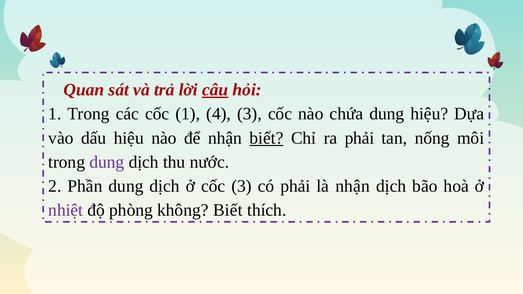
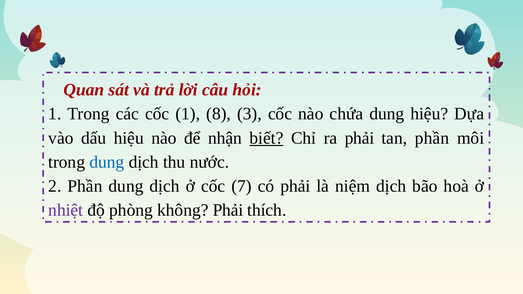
câu underline: present -> none (215, 90)
4: 4 -> 8 (219, 114)
tan nống: nống -> phần (432, 138)
dung colour: purple -> blue (107, 162)
cốc 3: 3 -> 7 (242, 186)
là nhận: nhận -> niệm (353, 186)
không Biết: Biết -> Phải (228, 210)
